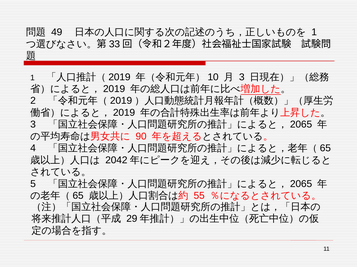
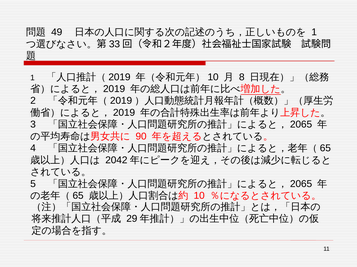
3: 3 -> 8 (242, 77)
55: 55 -> 10 (199, 196)
